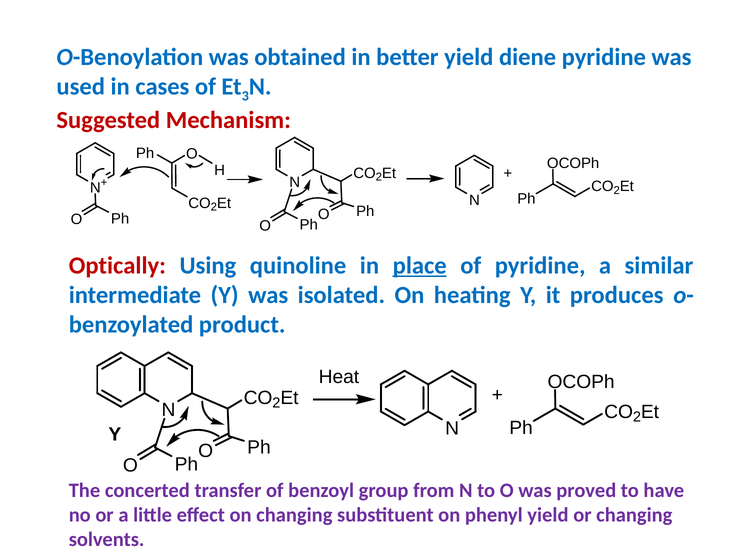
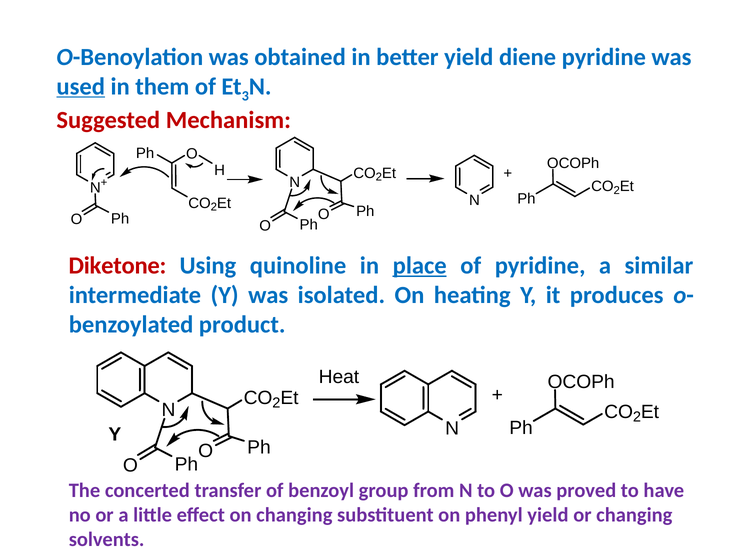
used underline: none -> present (81, 87)
cases: cases -> them (162, 87)
Optically: Optically -> Diketone (117, 266)
